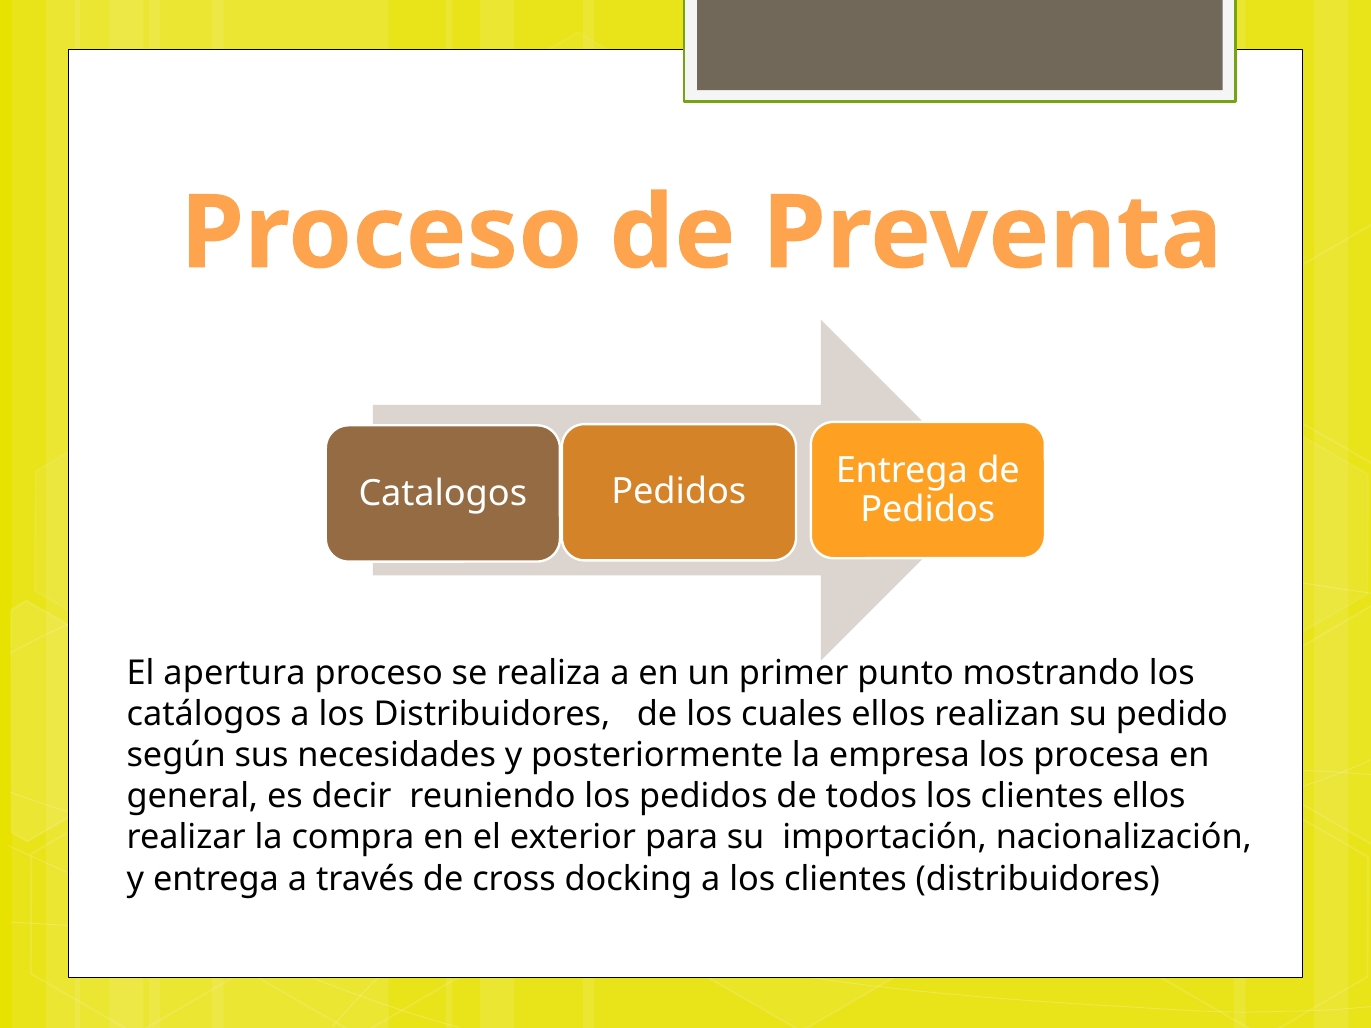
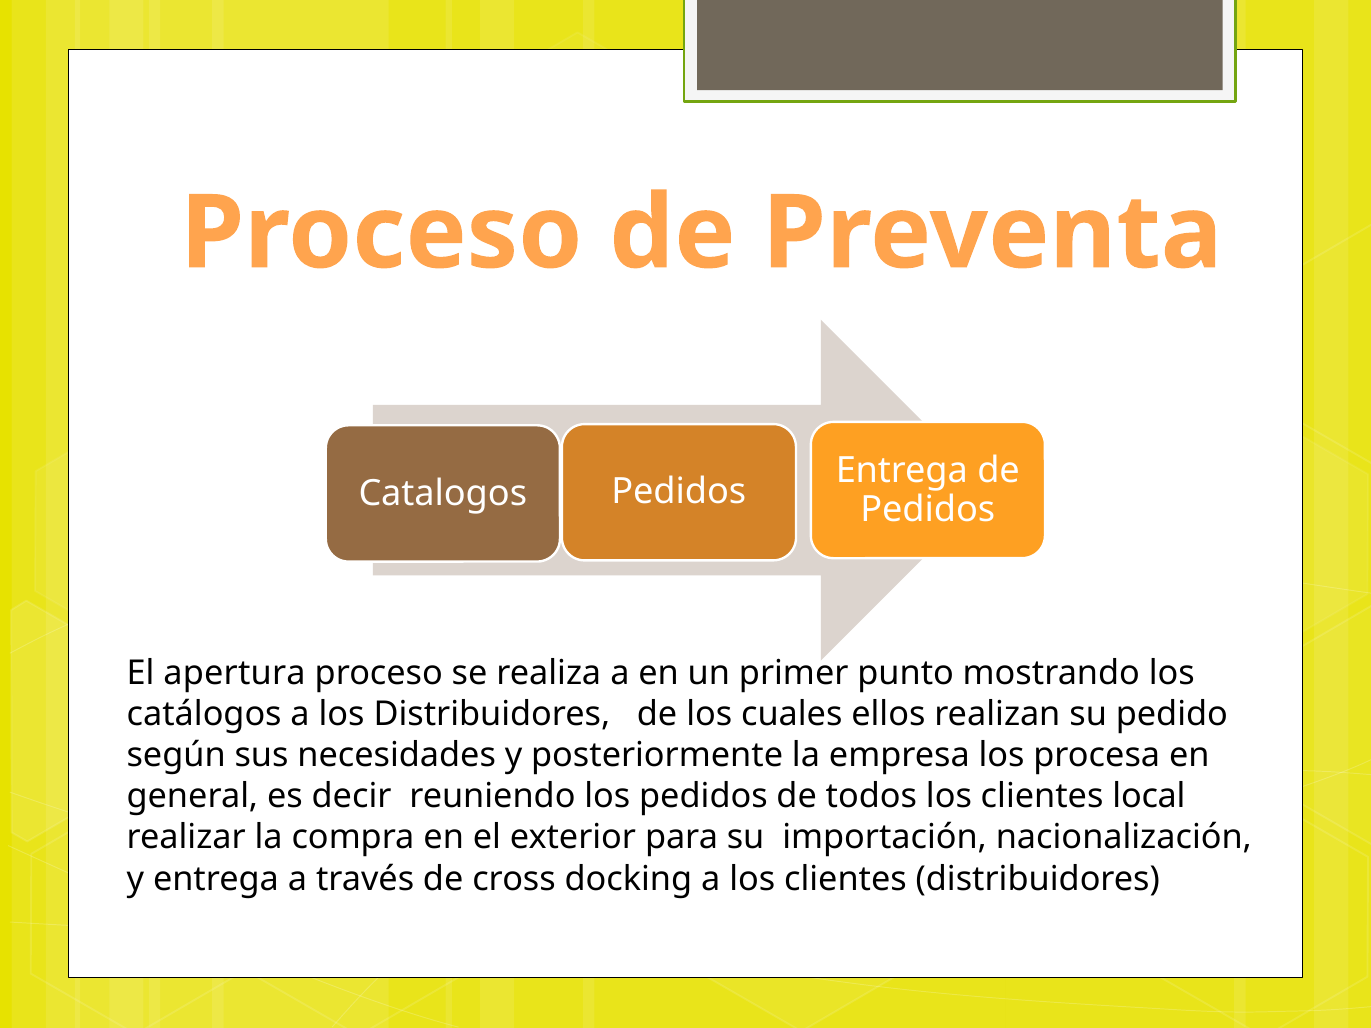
clientes ellos: ellos -> local (1149, 797)
